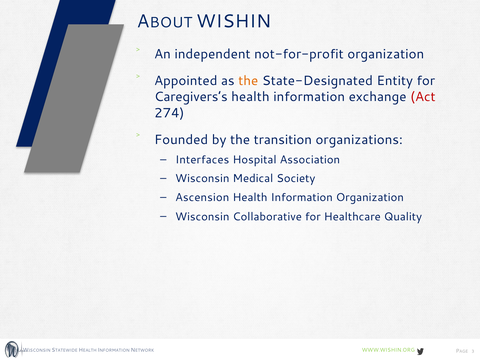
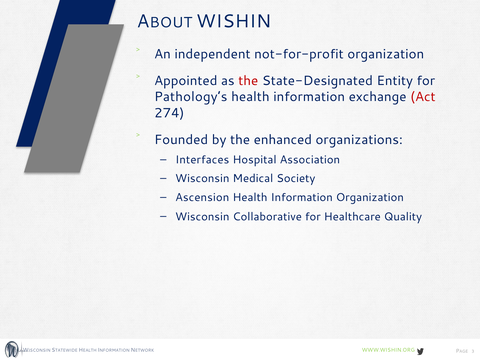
the colour: orange -> red (248, 81)
Caregivers’s: Caregivers’s -> Pathology’s (191, 97)
transition: transition -> enhanced (283, 140)
